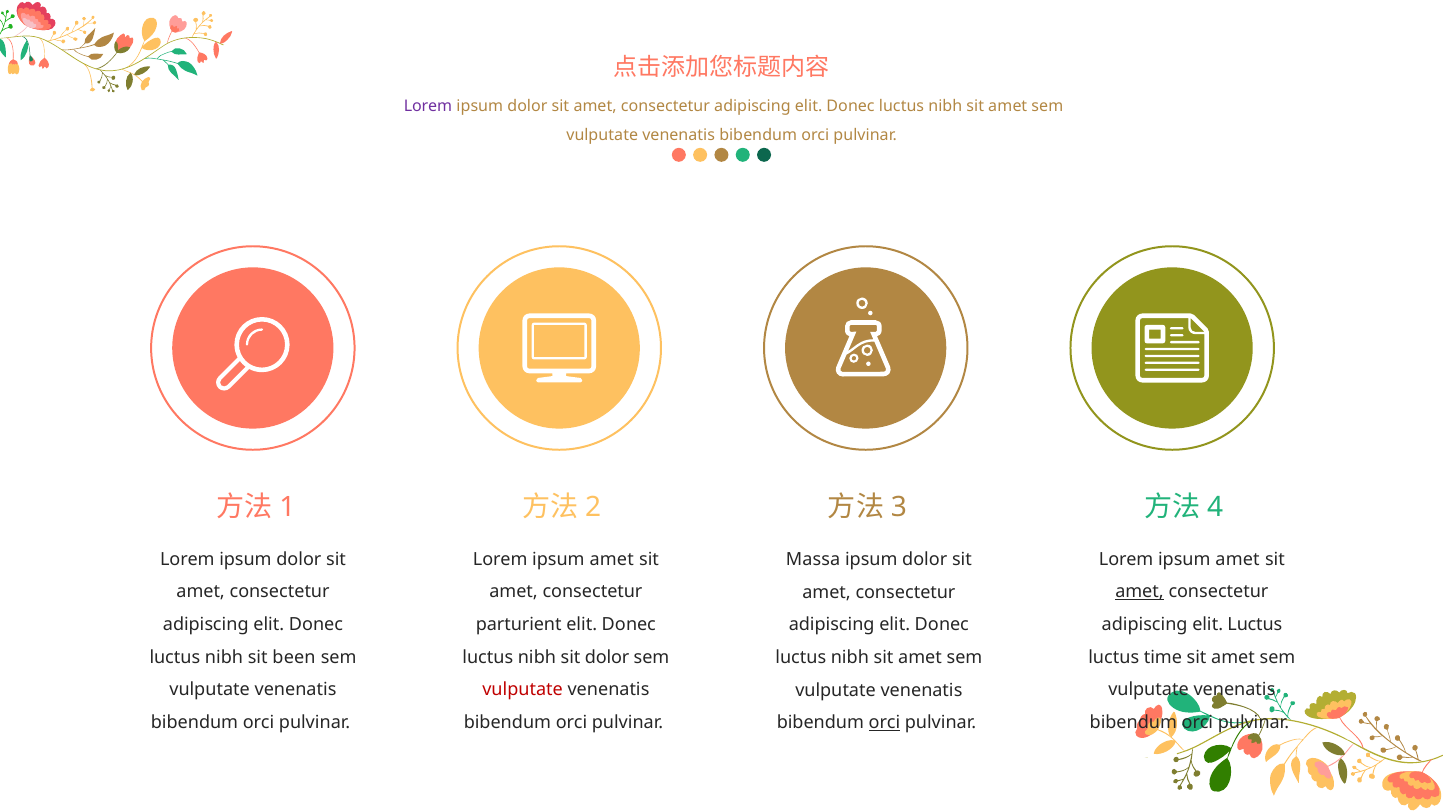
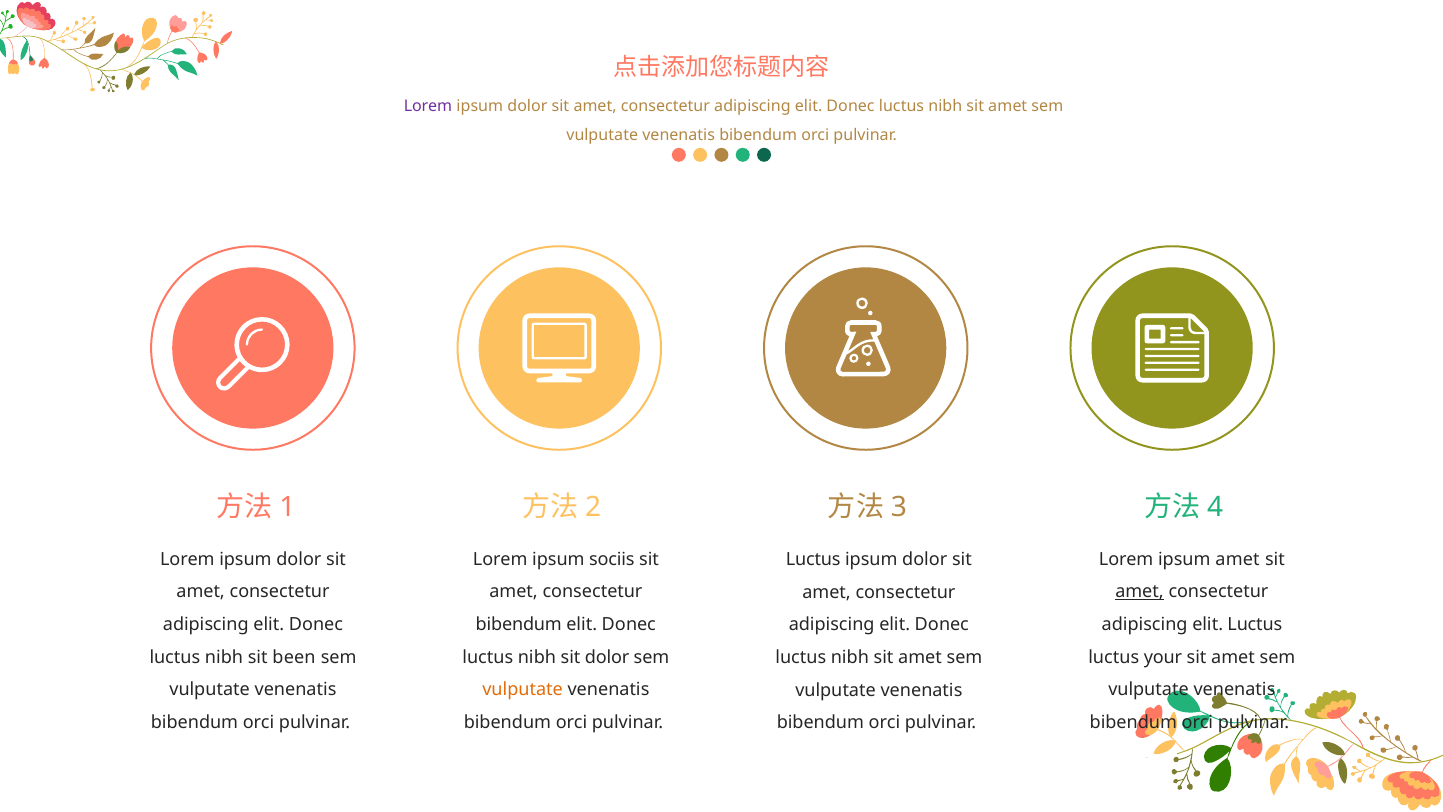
amet: amet -> sociis (612, 559)
Massa: Massa -> Luctus (813, 560)
parturient: parturient -> bibendum (519, 624)
time: time -> your (1163, 657)
vulputate colour: red -> orange (523, 689)
orci underline: present -> none (884, 722)
